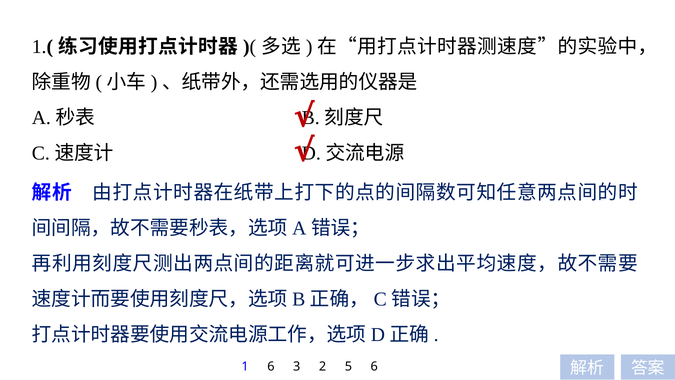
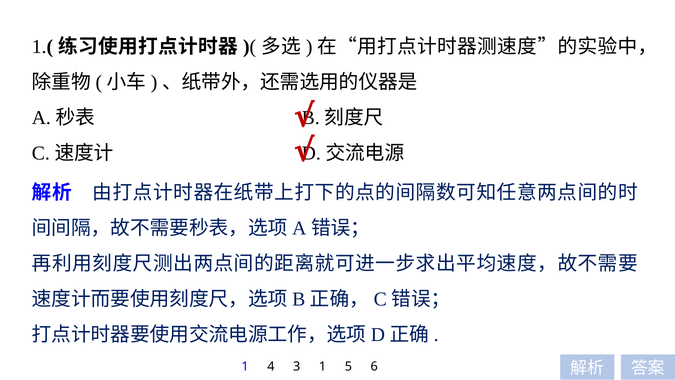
1 6: 6 -> 4 (271, 366)
3 2: 2 -> 1 (323, 366)
